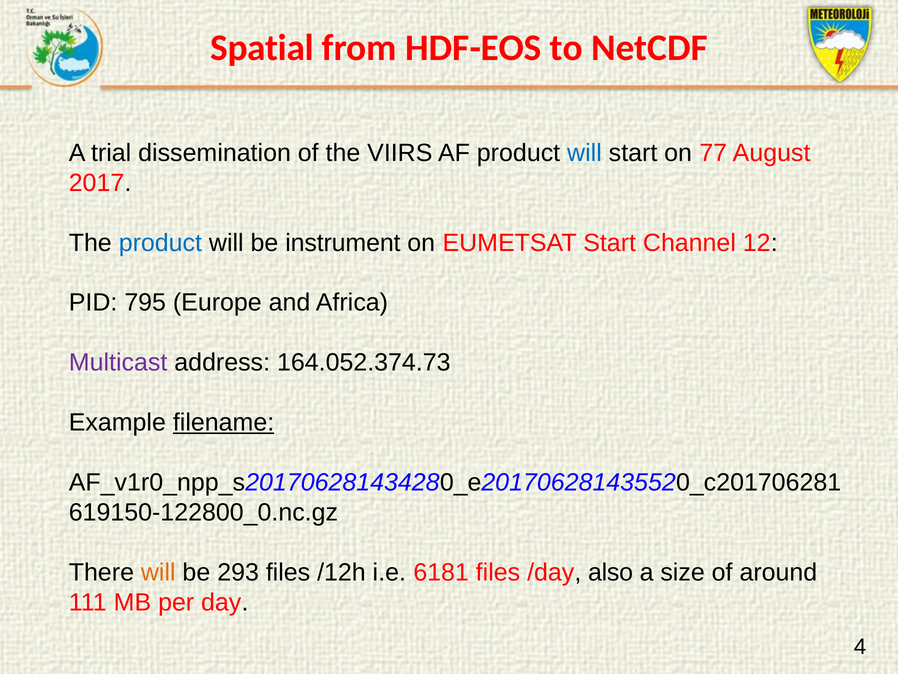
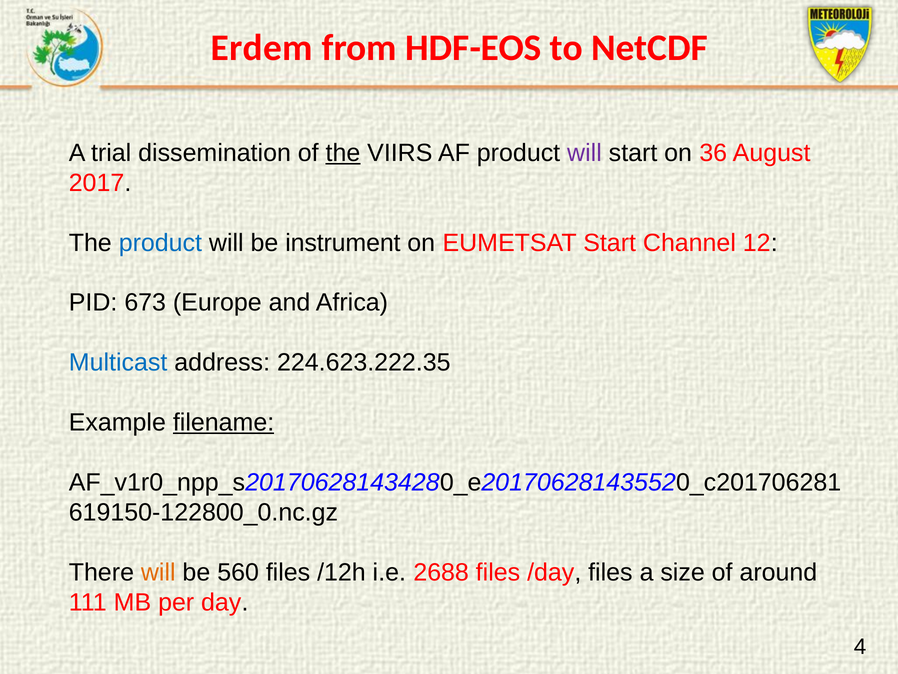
Spatial: Spatial -> Erdem (262, 48)
the underline: none -> present (343, 153)
will colour: blue -> purple (584, 153)
77: 77 -> 36 (713, 153)
795: 795 -> 673 (145, 302)
Multicast colour: purple -> blue (118, 362)
164.052.374.73: 164.052.374.73 -> 224.623.222.35 (364, 362)
293: 293 -> 560 (238, 572)
6181: 6181 -> 2688 (441, 572)
/day also: also -> files (610, 572)
